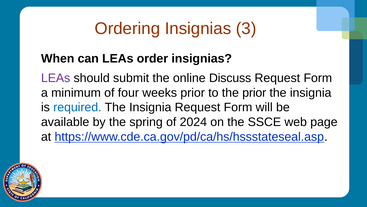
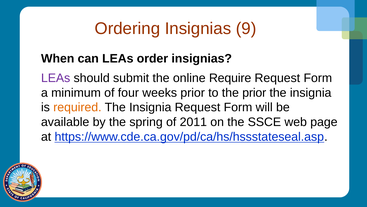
3: 3 -> 9 (246, 29)
Discuss: Discuss -> Require (230, 78)
required colour: blue -> orange (77, 107)
2024: 2024 -> 2011 (193, 122)
